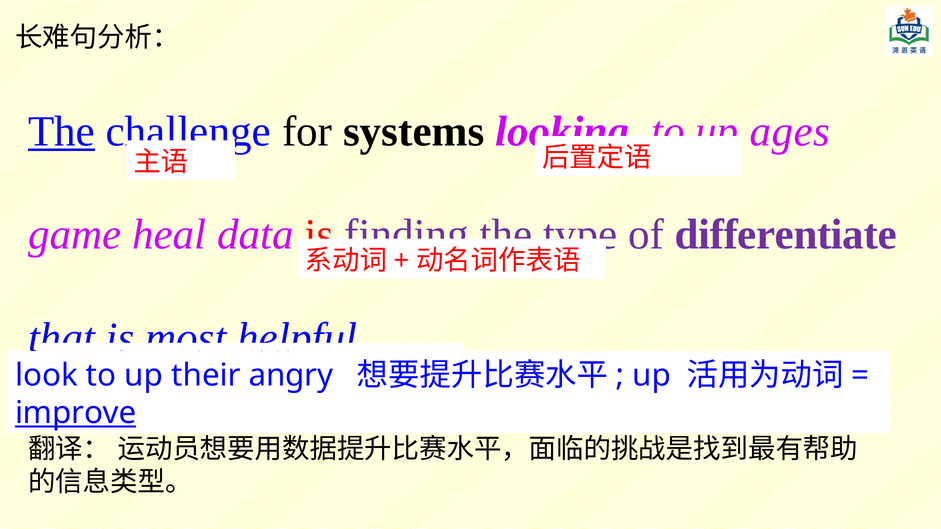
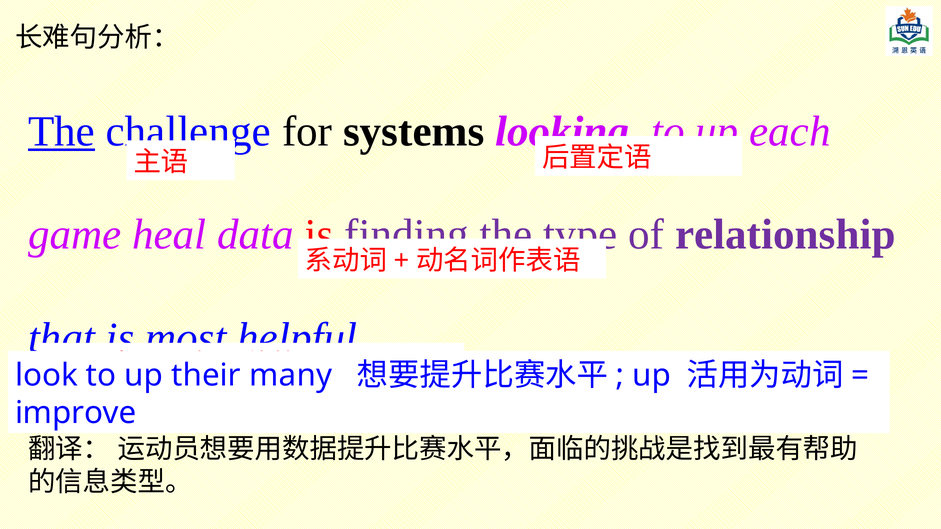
ages: ages -> each (790, 131)
differentiate: differentiate -> relationship (785, 235)
angry: angry -> many (291, 376)
improve underline: present -> none (76, 413)
